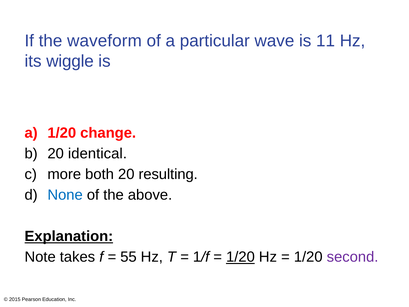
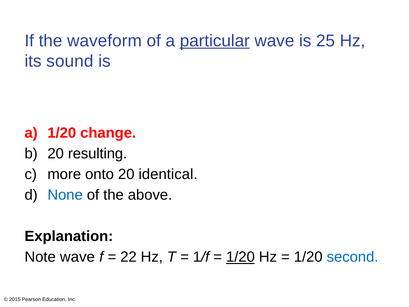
particular underline: none -> present (215, 41)
11: 11 -> 25 (326, 41)
wiggle: wiggle -> sound (70, 61)
identical: identical -> resulting (98, 154)
both: both -> onto (100, 174)
resulting: resulting -> identical (168, 174)
Explanation underline: present -> none (69, 236)
Note takes: takes -> wave (77, 257)
55: 55 -> 22 (128, 257)
second colour: purple -> blue (353, 257)
